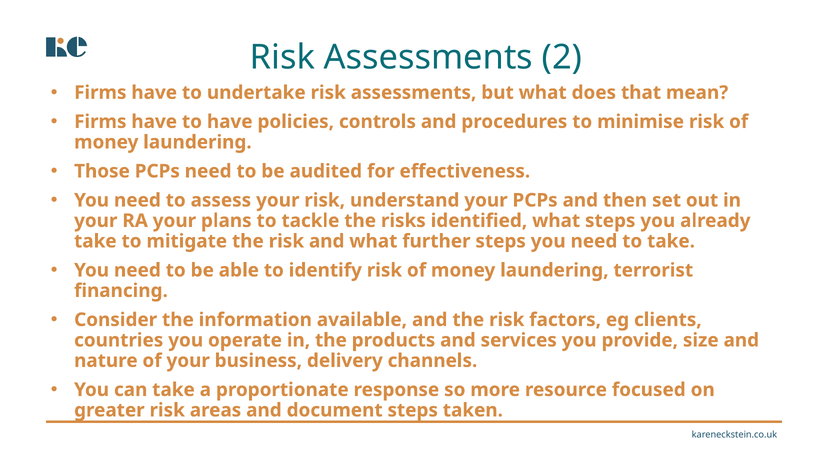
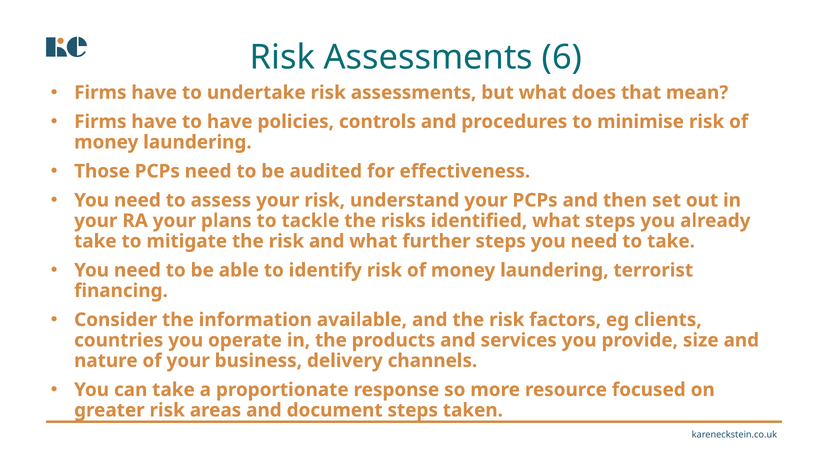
2: 2 -> 6 (562, 58)
